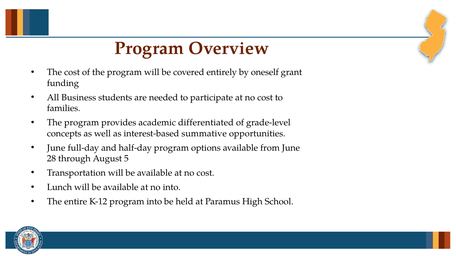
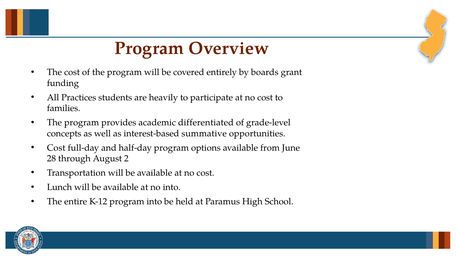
oneself: oneself -> boards (265, 72)
Business: Business -> Practices (79, 98)
needed: needed -> heavily (164, 98)
June: June -> Cost (56, 148)
5: 5 -> 2 (126, 159)
